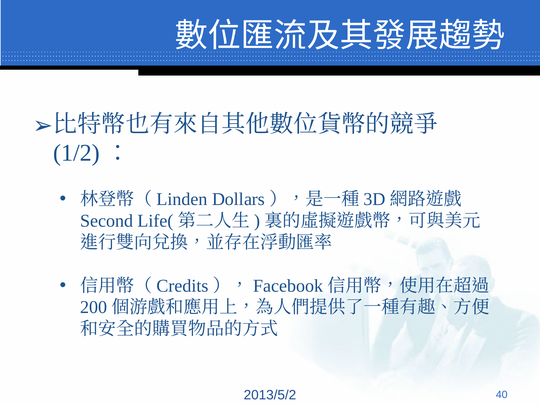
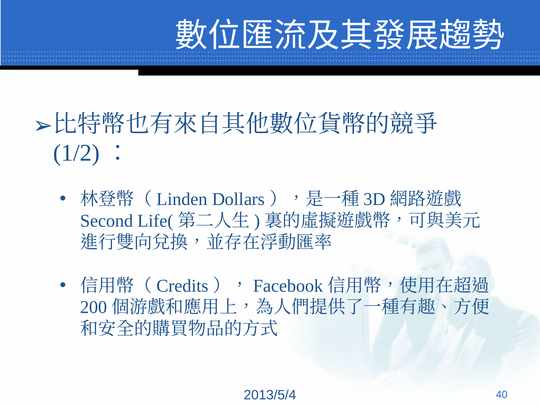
2013/5/2: 2013/5/2 -> 2013/5/4 (270, 395)
